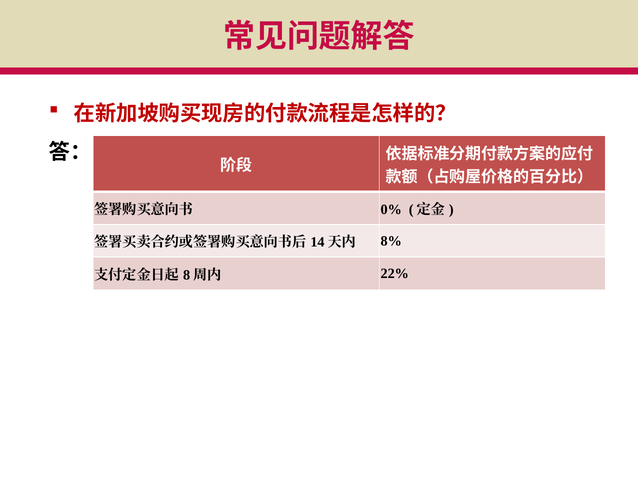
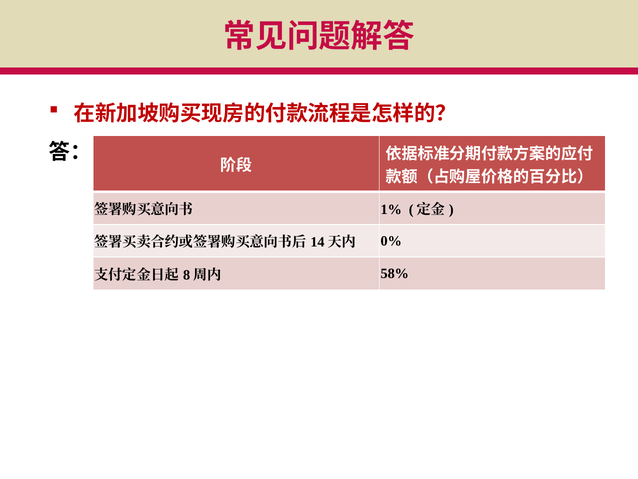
0%: 0% -> 1% (391, 209)
8%: 8% -> 0% (391, 241)
22%: 22% -> 58% (395, 273)
